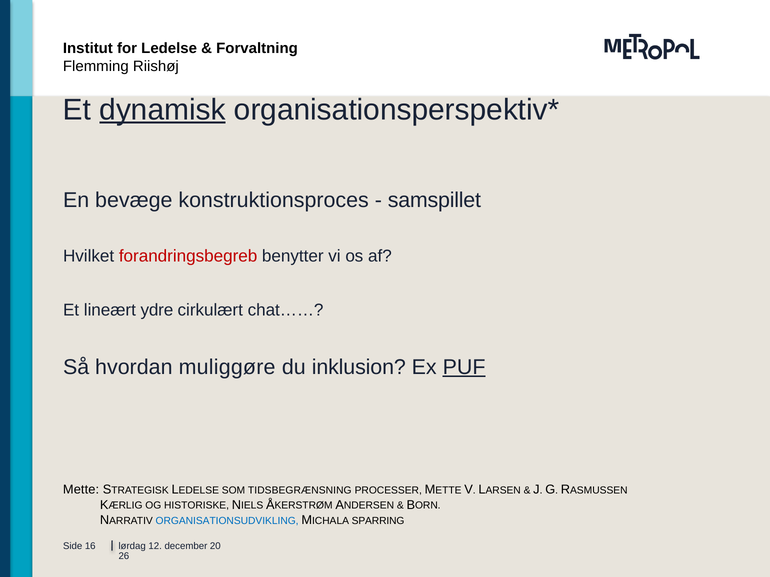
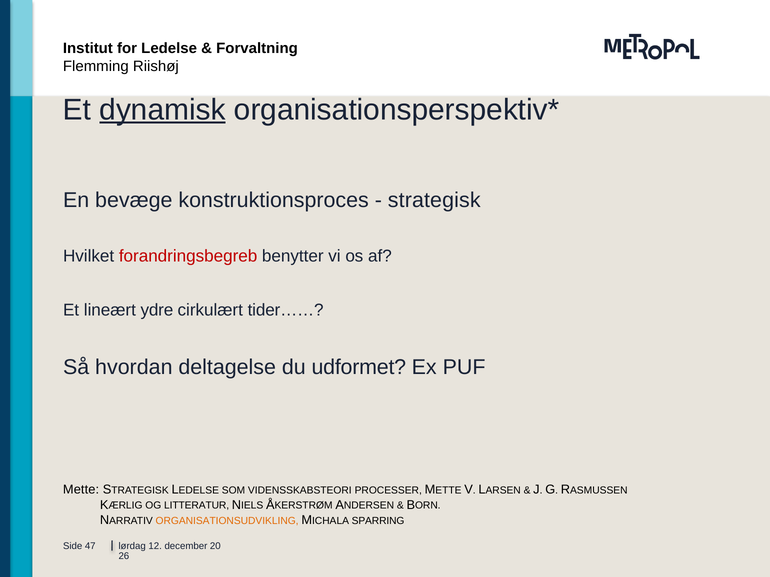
samspillet: samspillet -> strategisk (434, 200)
chat……: chat…… -> tider…… (286, 310)
muliggøre: muliggøre -> deltagelse (227, 367)
inklusion: inklusion -> udformet (359, 367)
PUF underline: present -> none (464, 367)
TIDSBEGRÆNSNING: TIDSBEGRÆNSNING -> VIDENSSKABSTEORI (300, 491)
HISTORISKE: HISTORISKE -> LITTERATUR (197, 506)
ORGANISATIONSUDVIKLING colour: blue -> orange (227, 521)
16: 16 -> 47 (90, 547)
